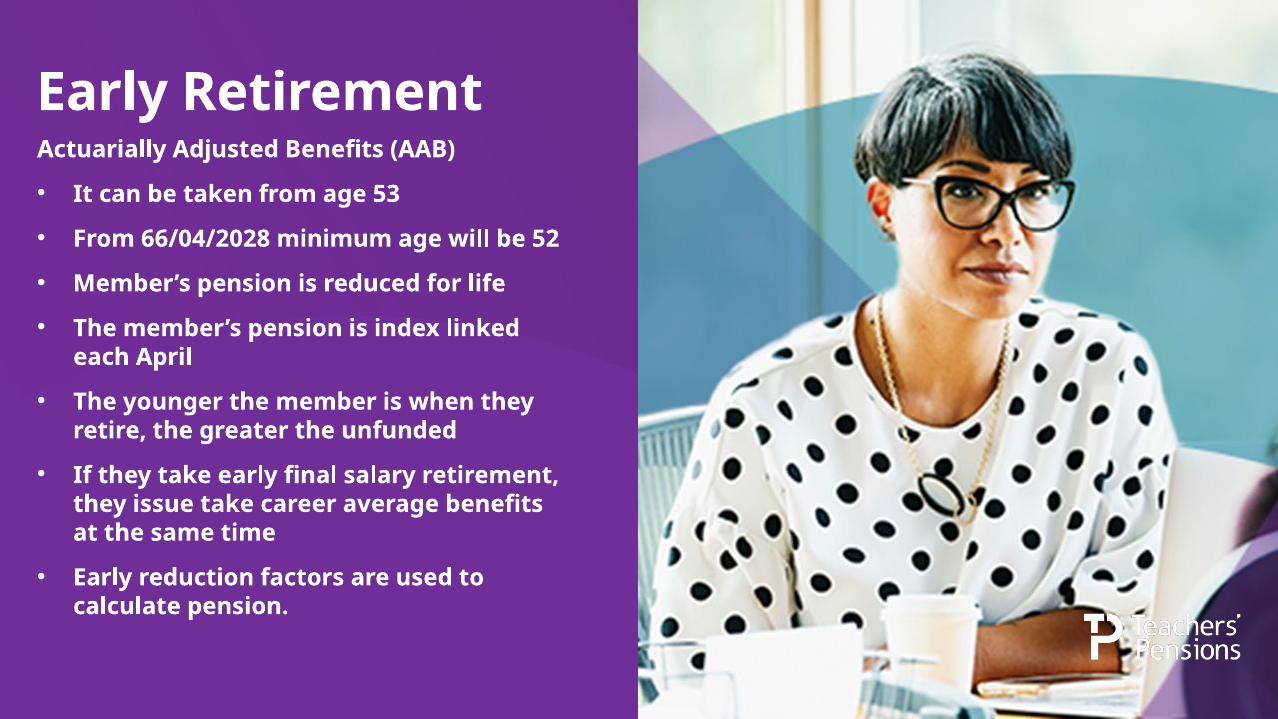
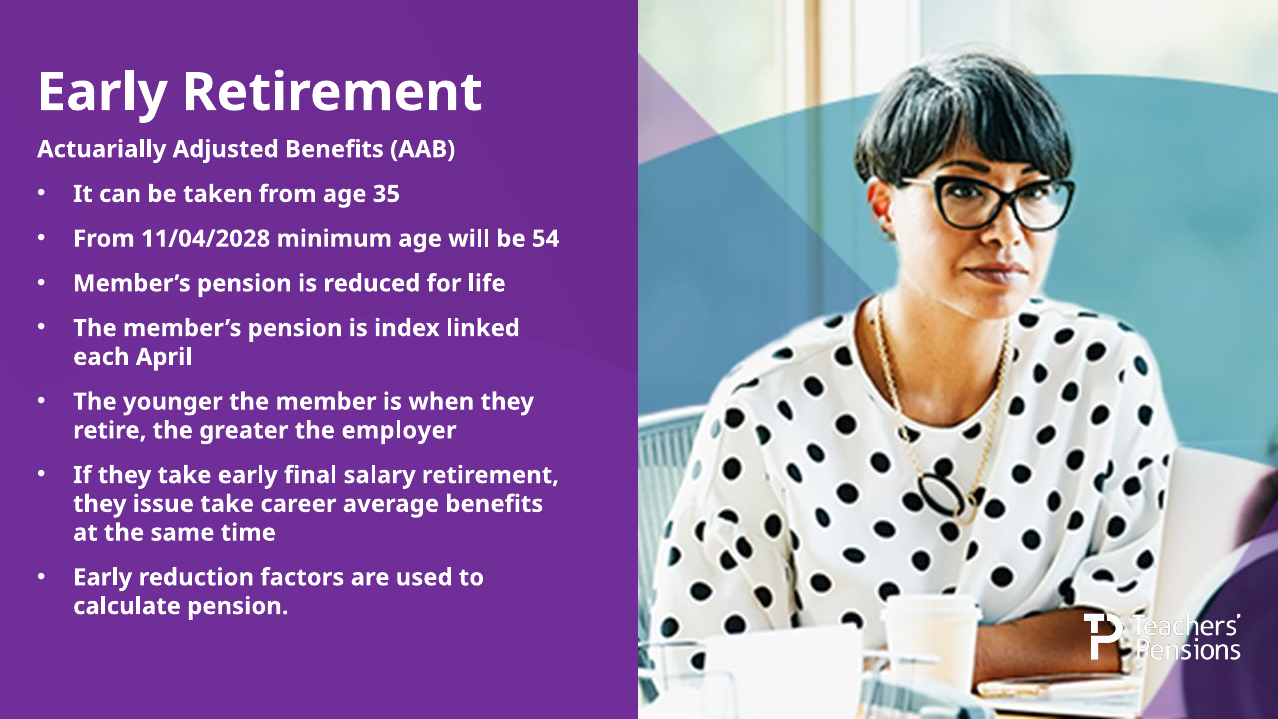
53: 53 -> 35 (386, 194)
66/04/2028: 66/04/2028 -> 11/04/2028 (206, 239)
52: 52 -> 54 (546, 239)
unfunded: unfunded -> employer (399, 430)
